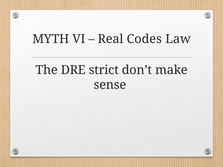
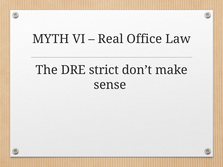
Codes: Codes -> Office (144, 39)
